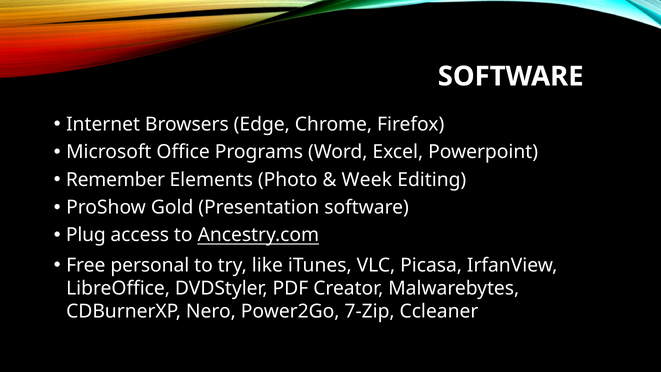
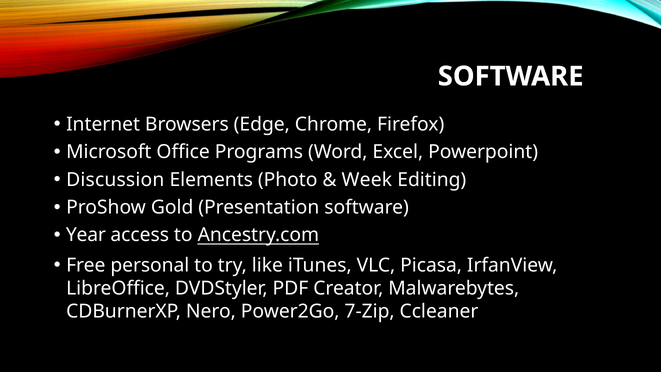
Remember: Remember -> Discussion (115, 180)
Plug: Plug -> Year (86, 235)
